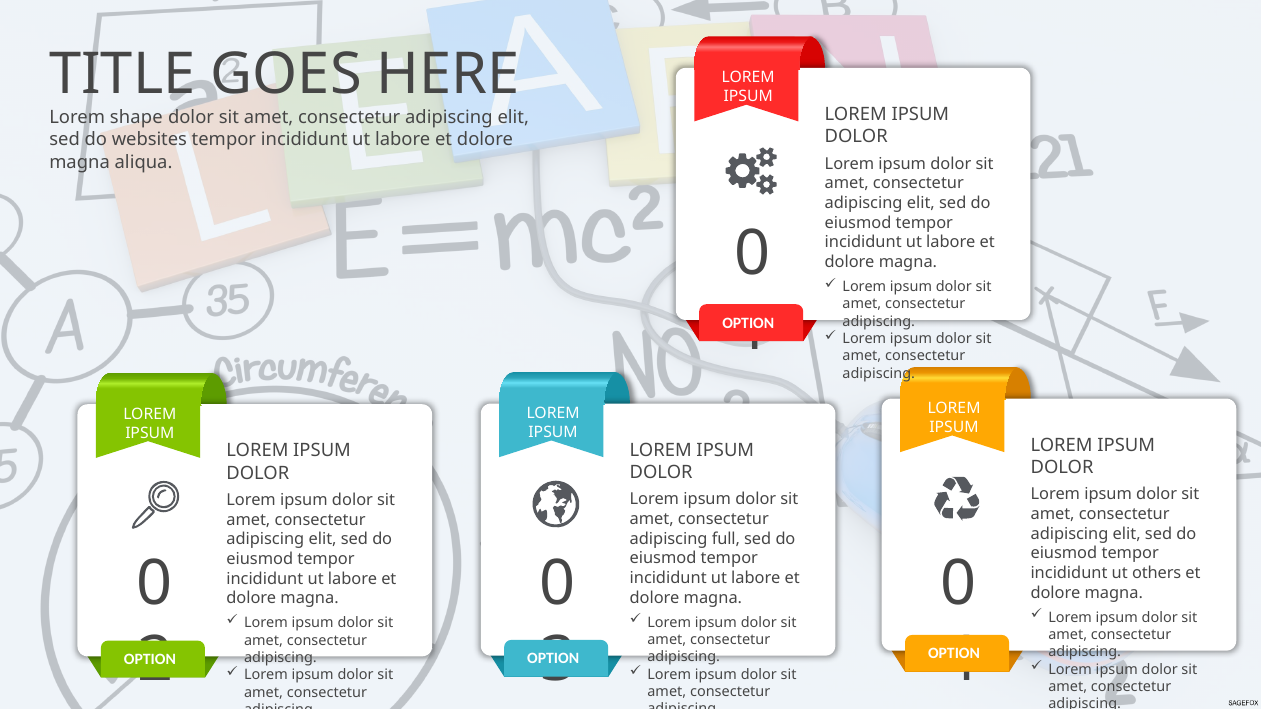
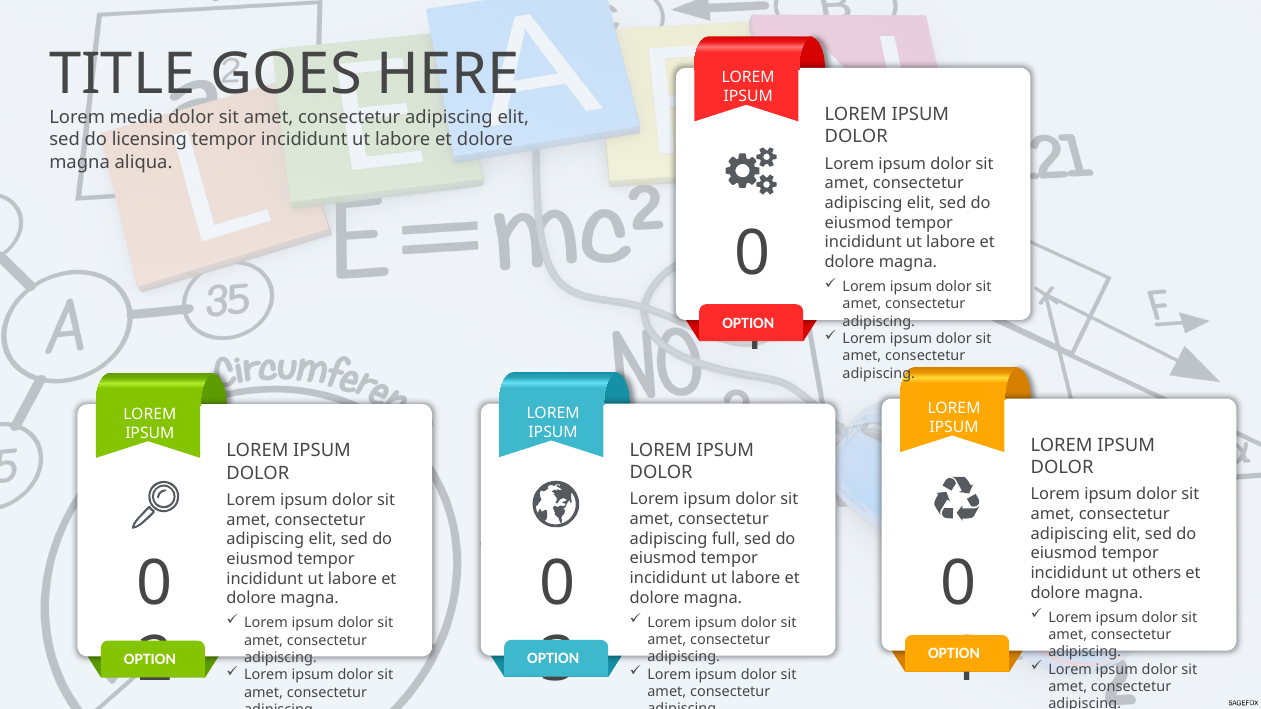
shape: shape -> media (136, 118)
websites: websites -> licensing (149, 140)
